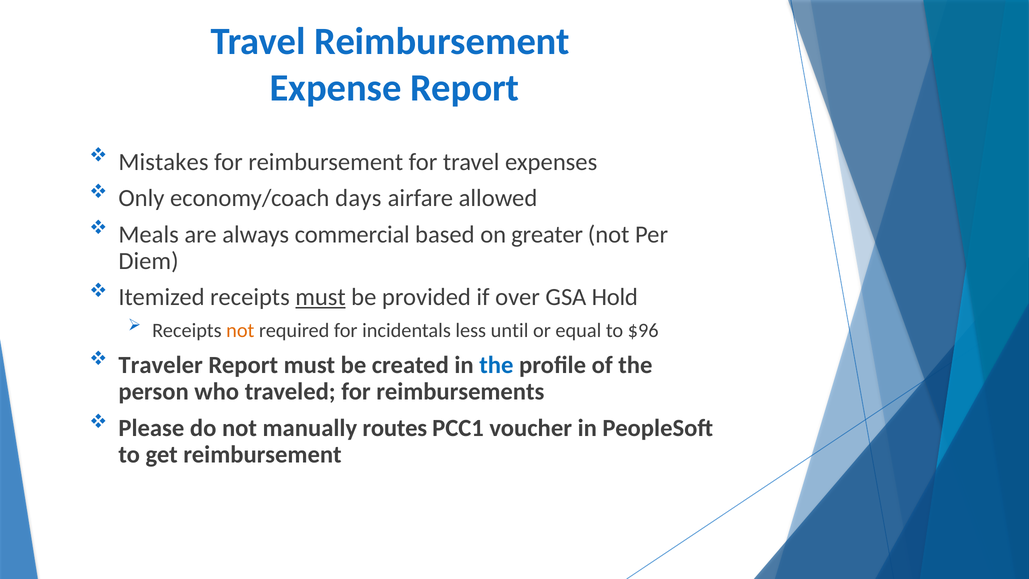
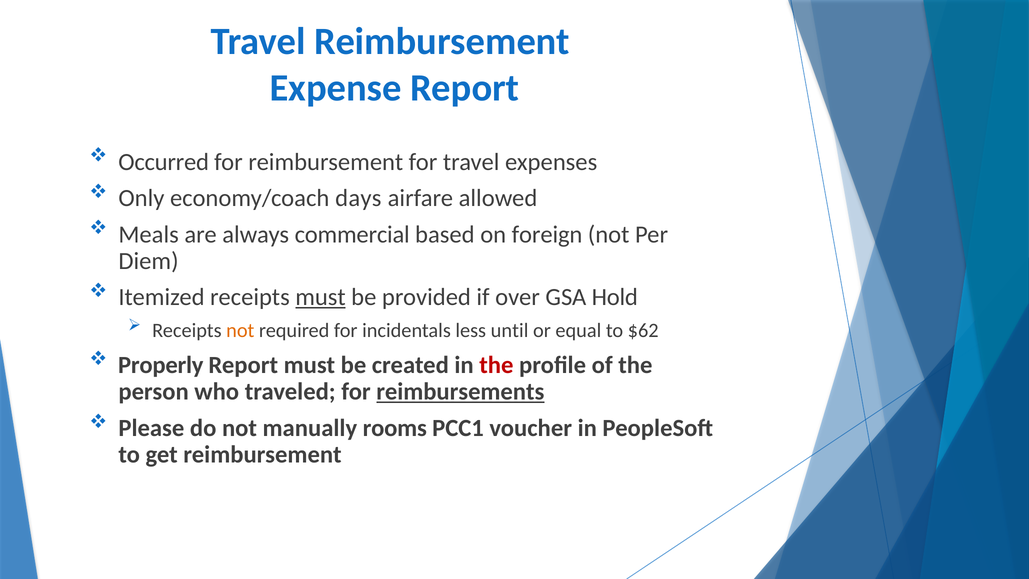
Mistakes: Mistakes -> Occurred (164, 162)
greater: greater -> foreign (547, 234)
$96: $96 -> $62 (643, 331)
Traveler: Traveler -> Properly (161, 365)
the colour: blue -> red (496, 365)
reimbursements underline: none -> present (460, 392)
routes: routes -> rooms (395, 428)
